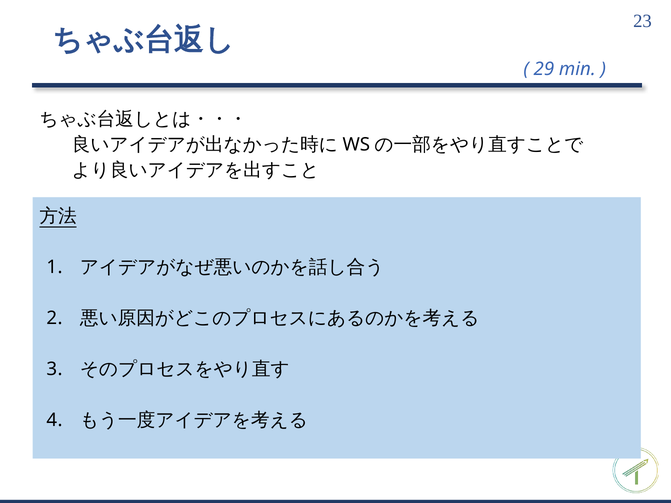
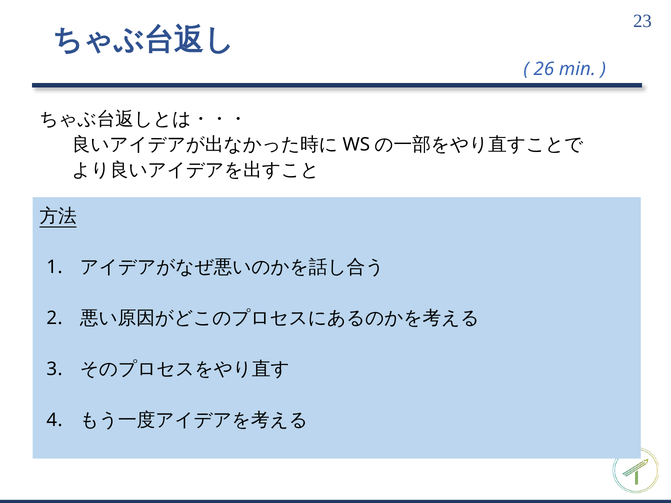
29: 29 -> 26 (544, 69)
